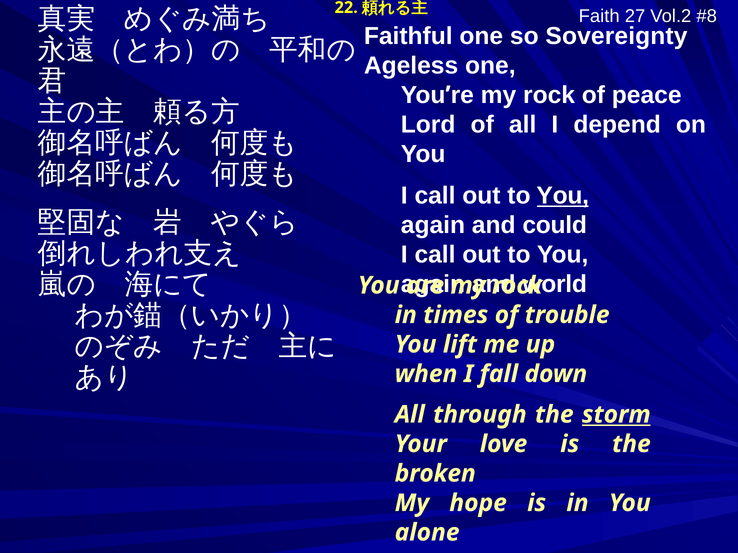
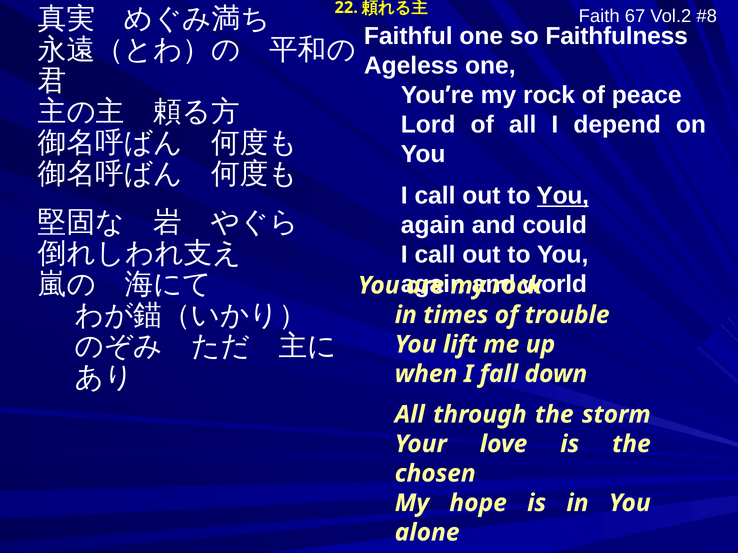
27: 27 -> 67 (635, 16)
Sovereignty: Sovereignty -> Faithfulness (617, 36)
storm underline: present -> none (616, 415)
broken: broken -> chosen (435, 474)
